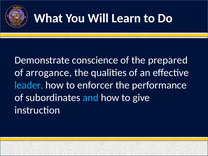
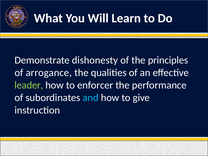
conscience: conscience -> dishonesty (95, 60)
prepared: prepared -> principles (168, 60)
leader colour: light blue -> light green (29, 85)
